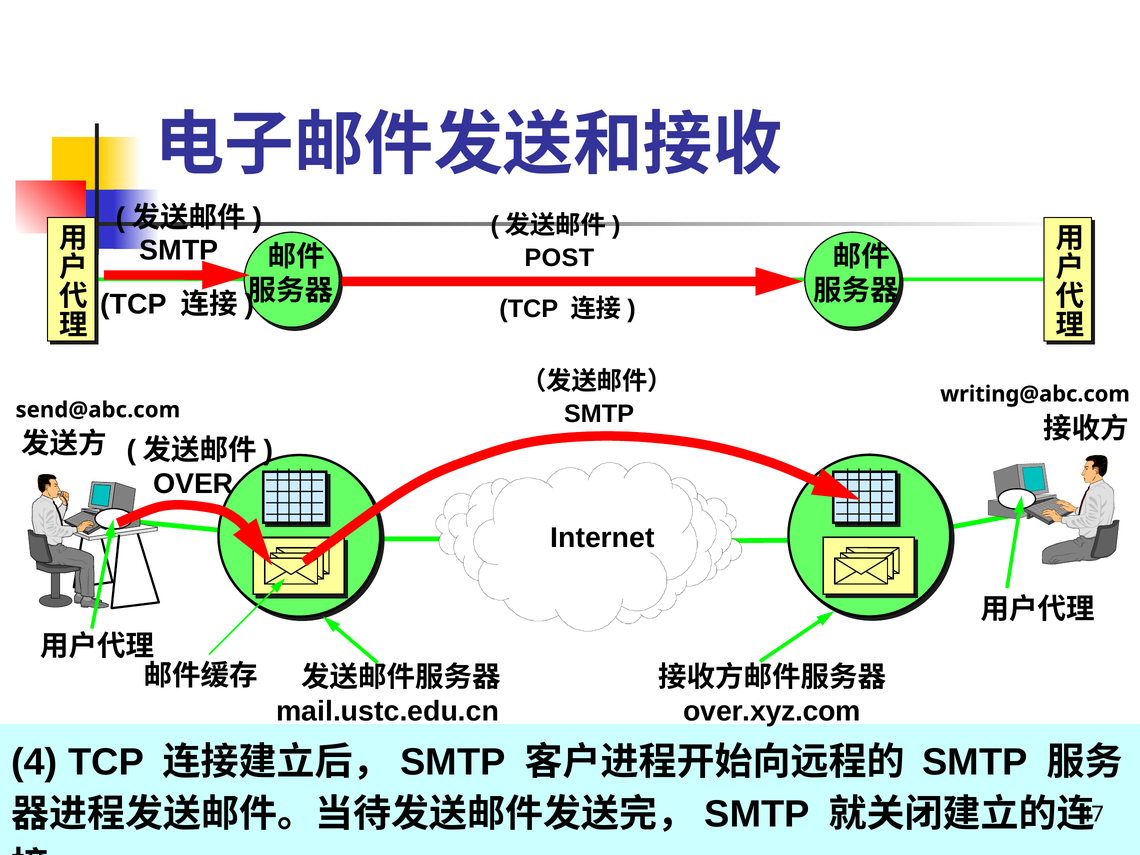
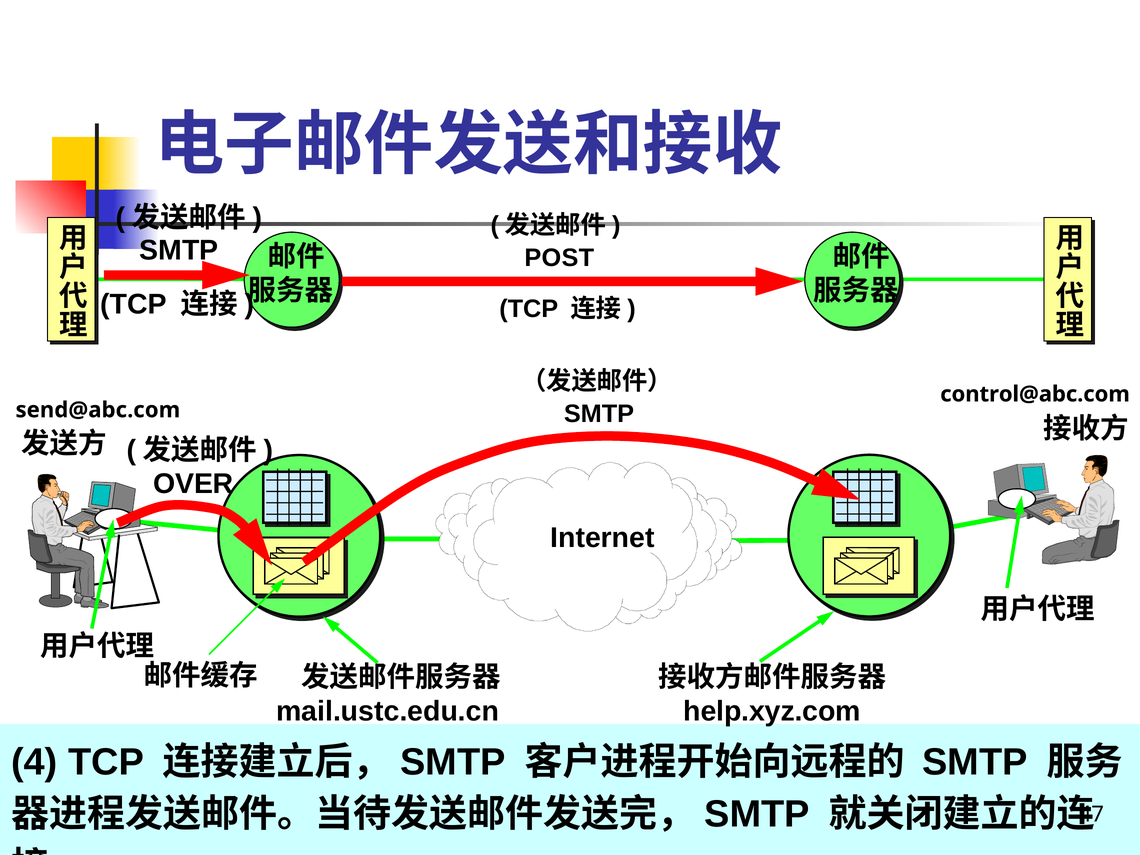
writing@abc.com: writing@abc.com -> control@abc.com (1035, 394)
over.xyz.com: over.xyz.com -> help.xyz.com (772, 712)
